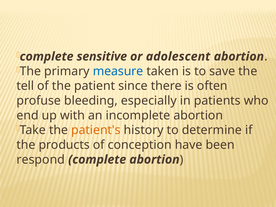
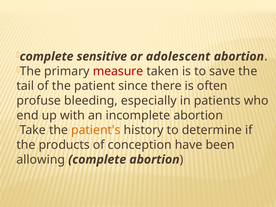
measure colour: blue -> red (118, 71)
tell: tell -> tail (25, 86)
respond: respond -> allowing (41, 160)
